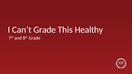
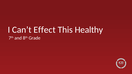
Can’t Grade: Grade -> Effect (45, 30)
